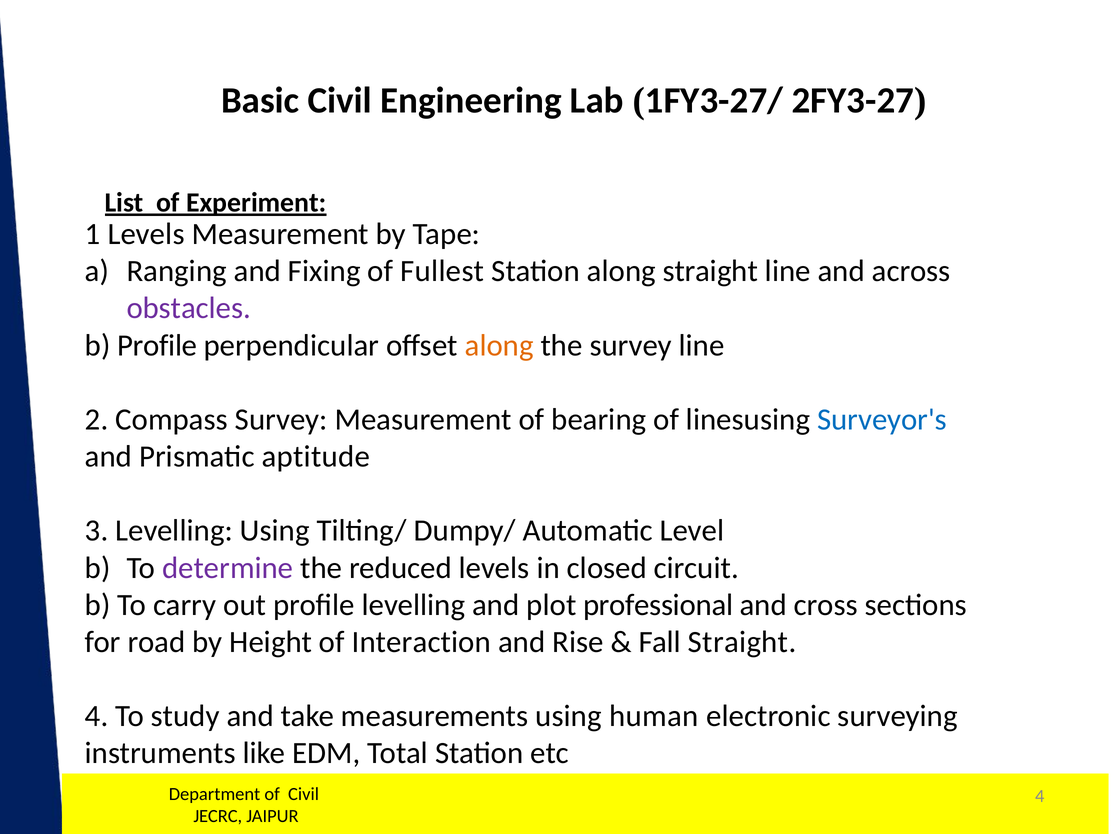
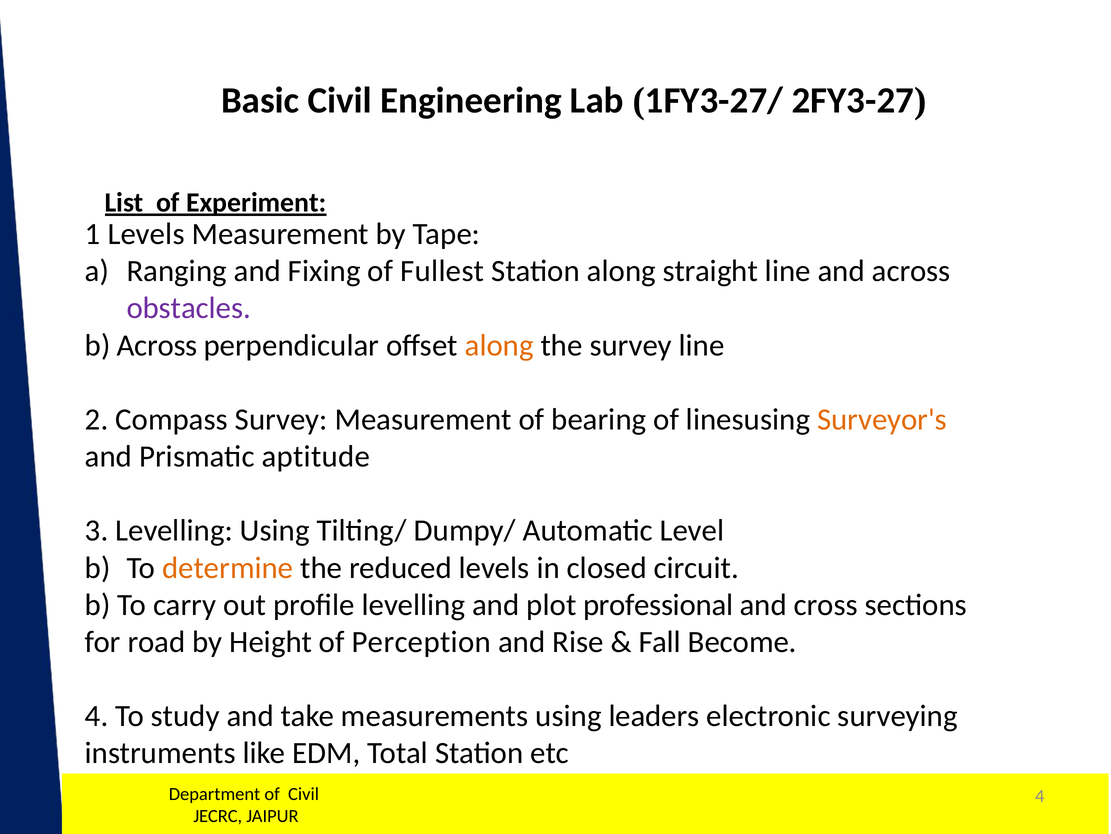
b Profile: Profile -> Across (157, 345)
Surveyor's colour: blue -> orange (882, 419)
determine colour: purple -> orange (228, 567)
Interaction: Interaction -> Perception (421, 641)
Fall Straight: Straight -> Become (742, 641)
human: human -> leaders (654, 716)
